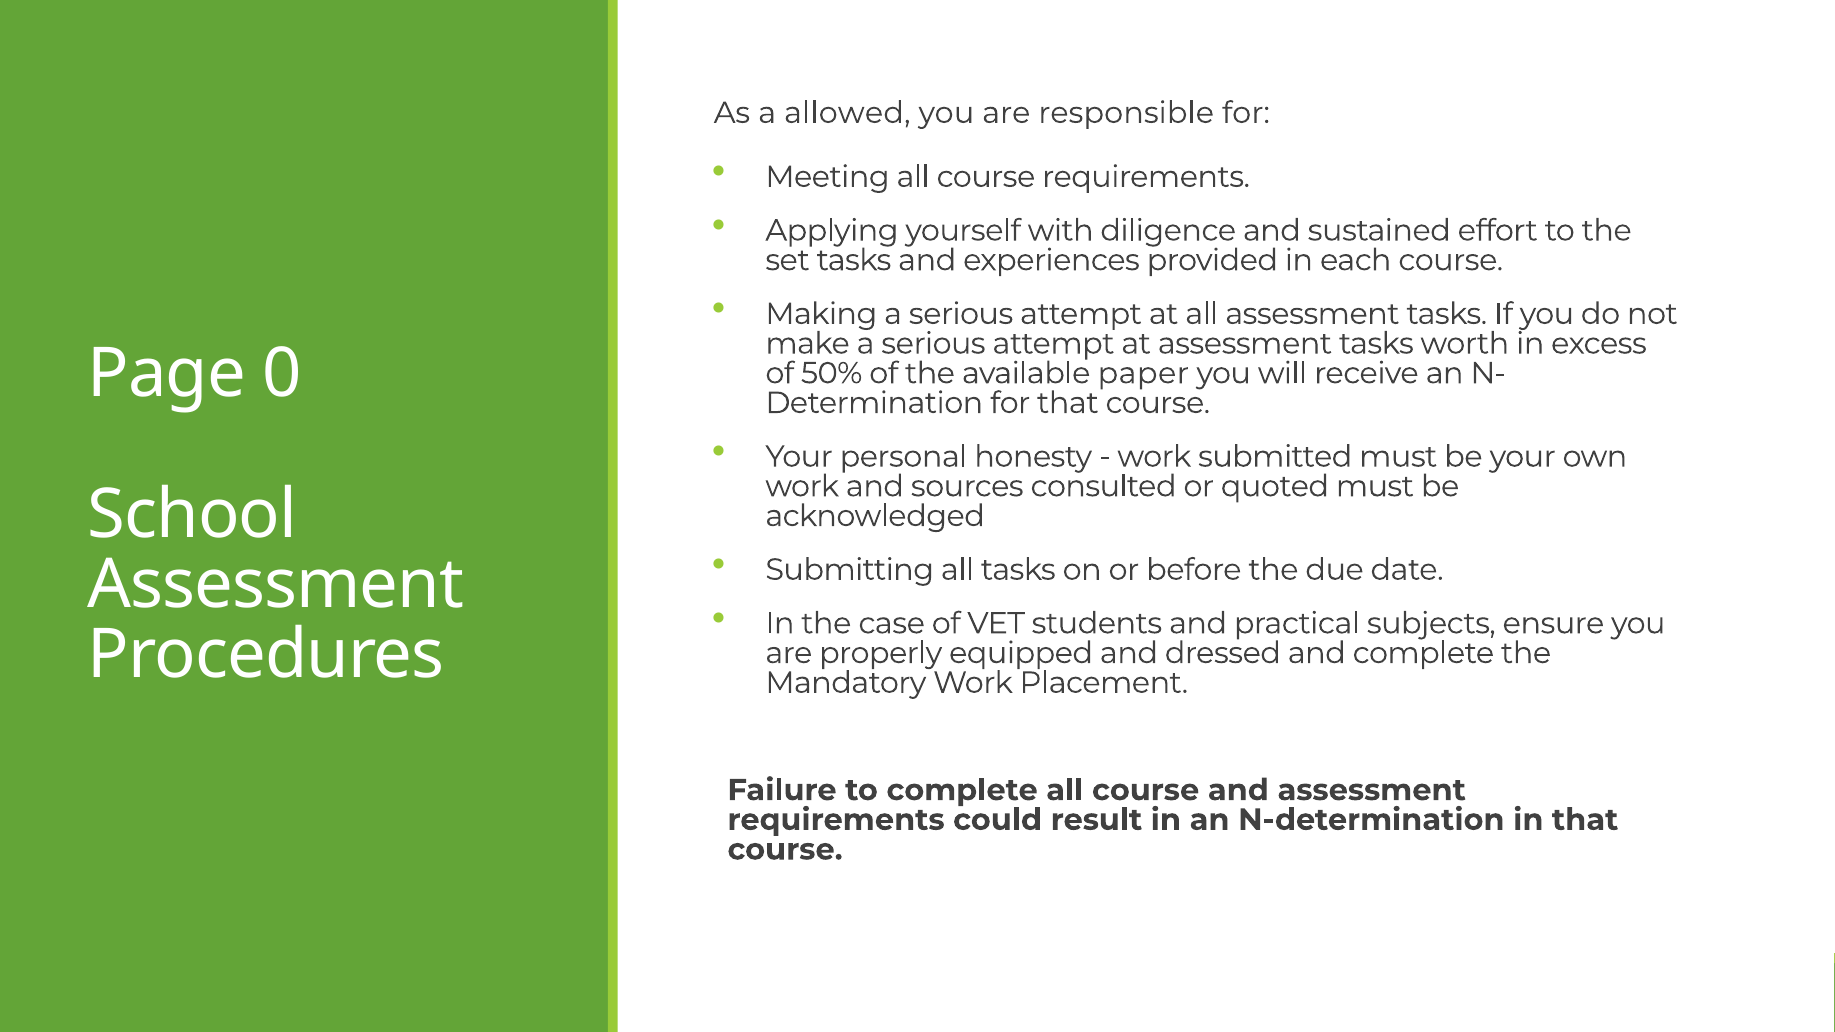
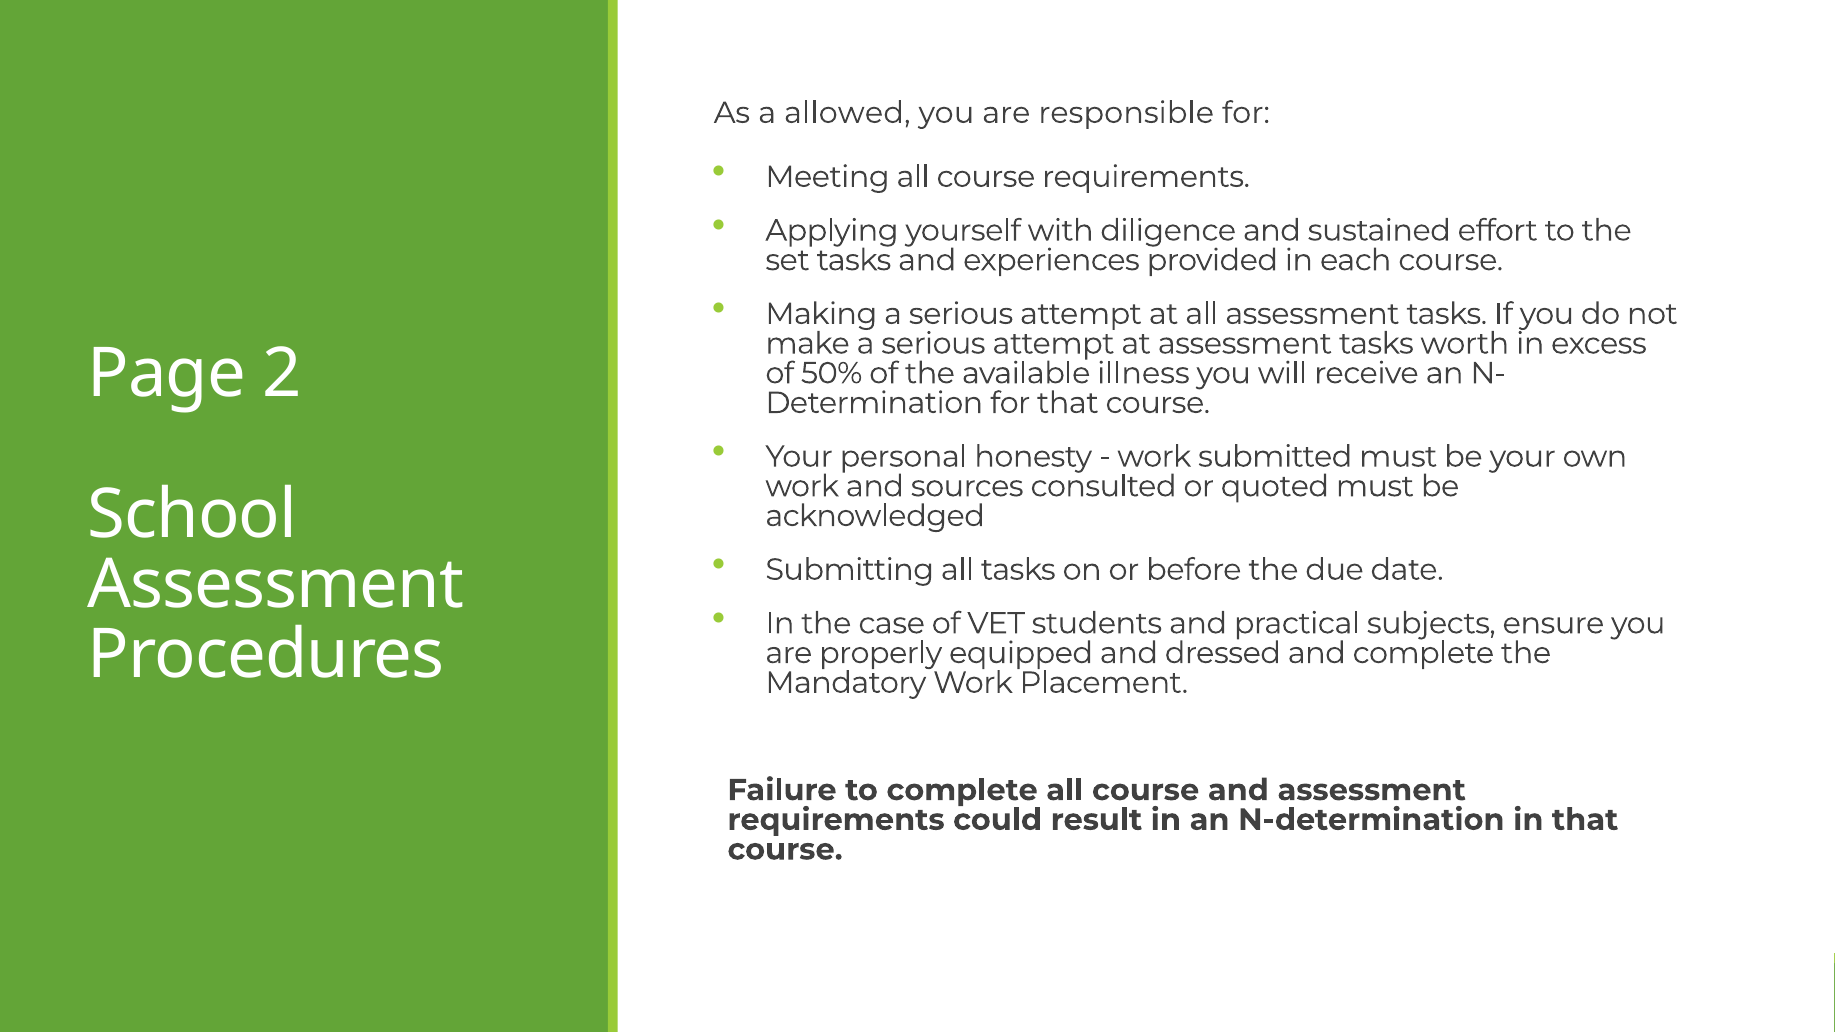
0: 0 -> 2 (282, 374)
paper: paper -> illness (1143, 373)
